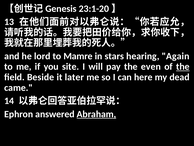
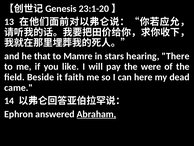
lord: lord -> that (42, 56)
Again: Again -> There (176, 56)
site: site -> like (71, 66)
even: even -> were (151, 66)
the underline: present -> none (183, 66)
later: later -> faith (74, 77)
